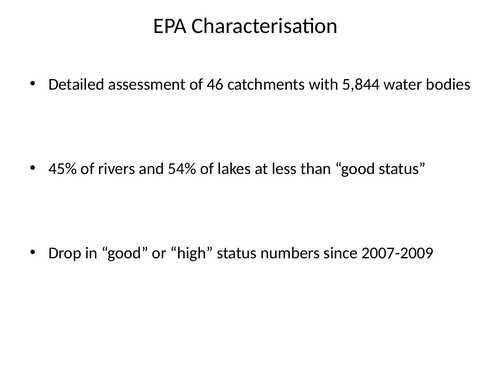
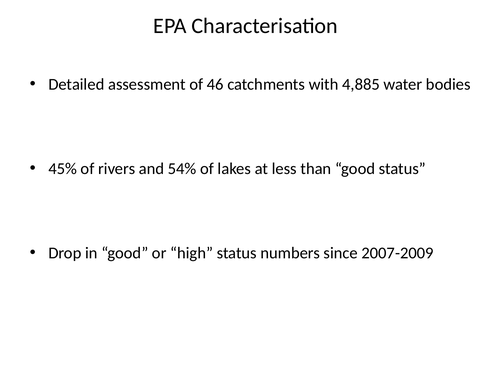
5,844: 5,844 -> 4,885 (361, 84)
